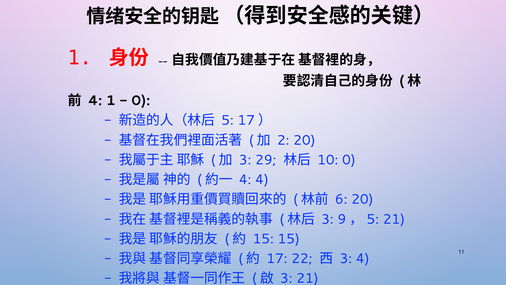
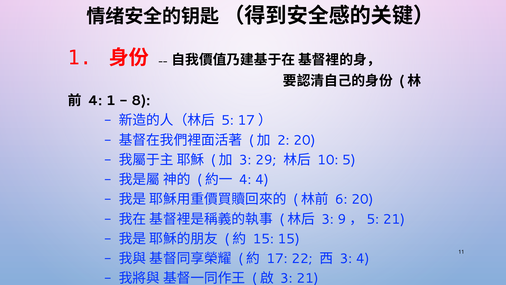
0: 0 -> 8 (141, 101)
10 0: 0 -> 5 (349, 160)
